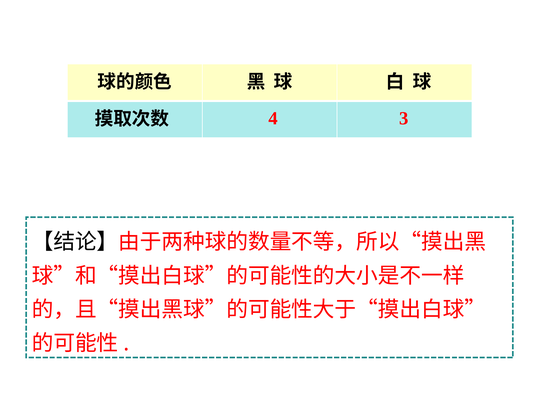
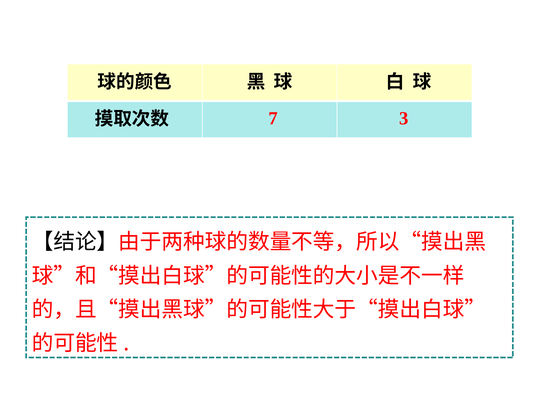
4: 4 -> 7 (273, 118)
